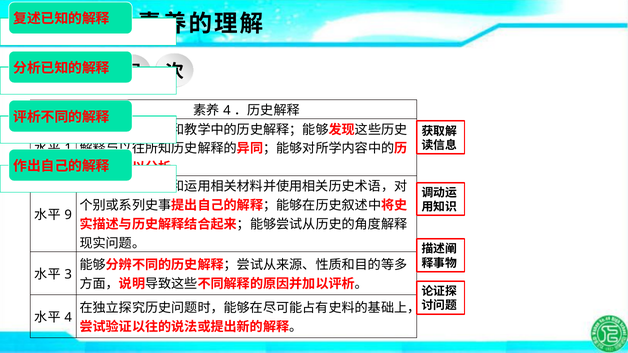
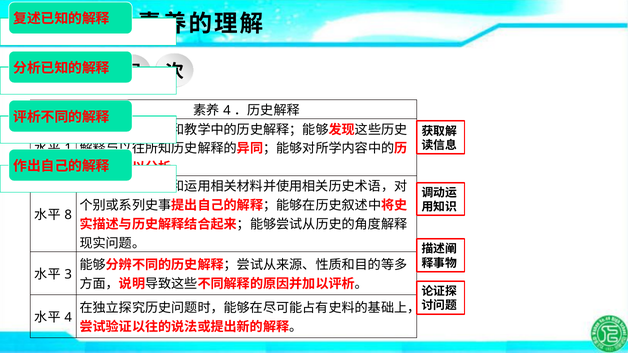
9: 9 -> 8 (68, 215)
